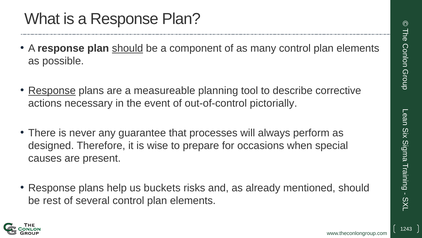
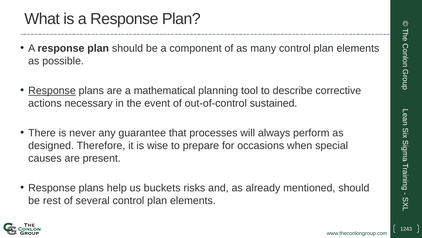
should underline: present -> none (128, 48)
measureable: measureable -> mathematical (165, 90)
pictorially: pictorially -> sustained (274, 103)
